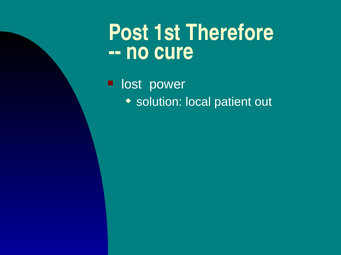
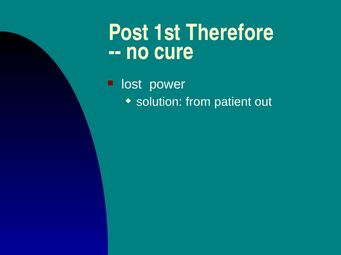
local: local -> from (198, 102)
